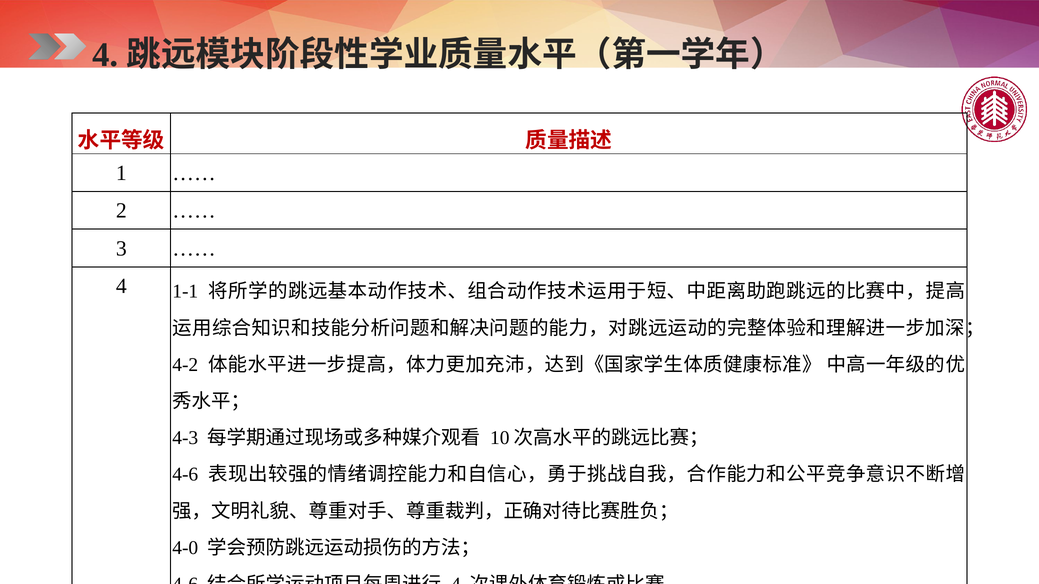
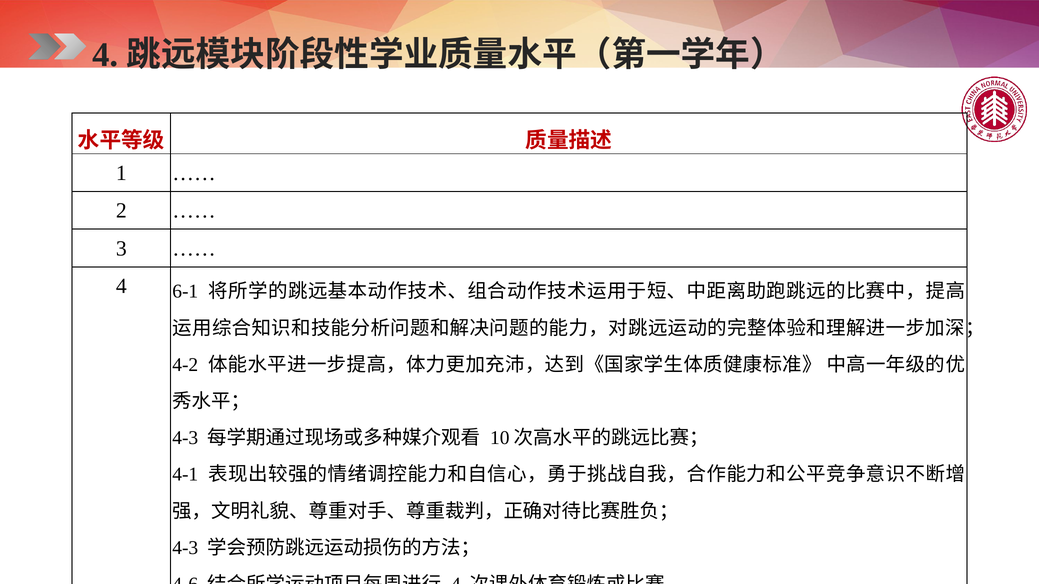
1-1: 1-1 -> 6-1 (185, 292)
4-6: 4-6 -> 4-1 (185, 475)
4-0: 4-0 -> 4-3 (185, 548)
